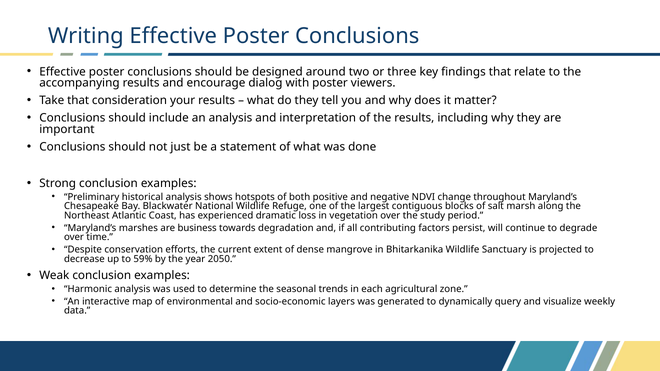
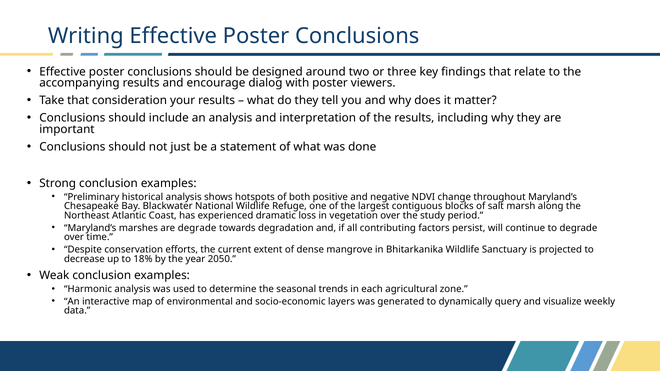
are business: business -> degrade (197, 228)
59%: 59% -> 18% (143, 259)
